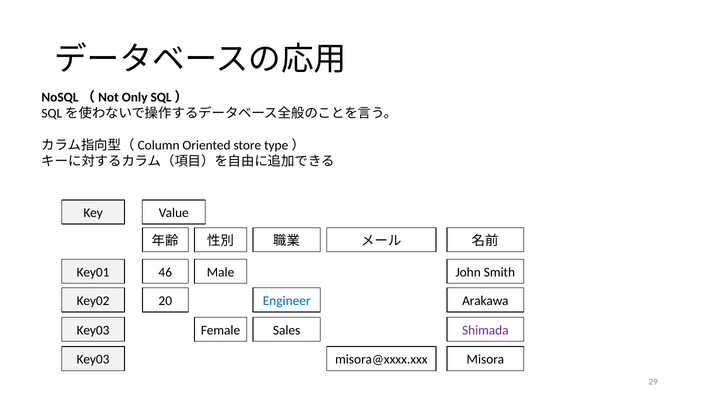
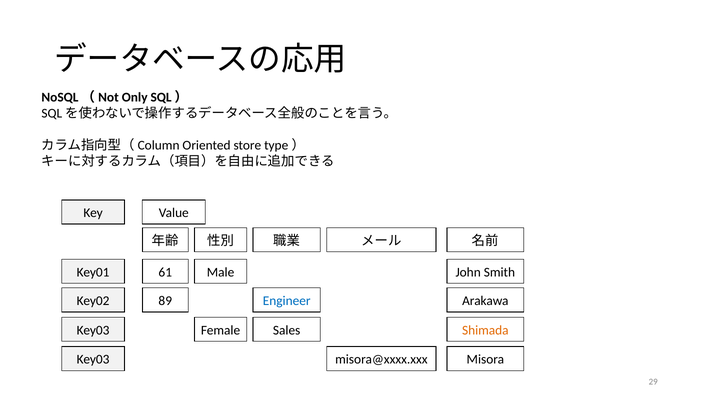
46: 46 -> 61 (165, 272)
20: 20 -> 89 (165, 301)
Shimada colour: purple -> orange (485, 331)
